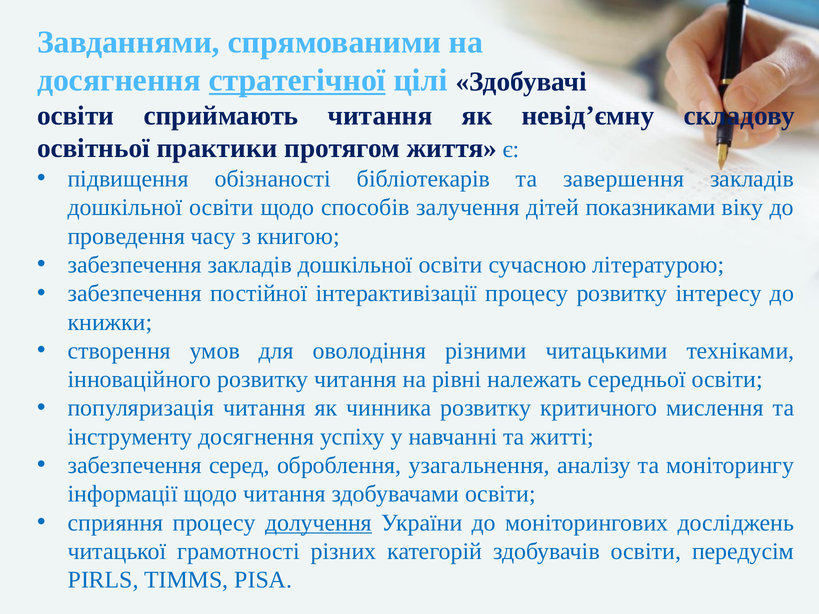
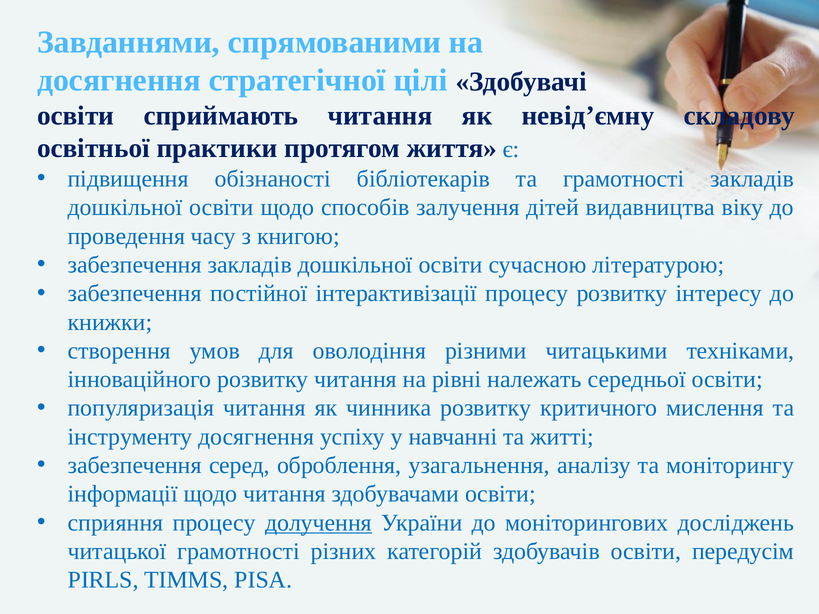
стратегічної underline: present -> none (297, 81)
та завершення: завершення -> грамотності (624, 179)
показниками: показниками -> видавництва (650, 208)
